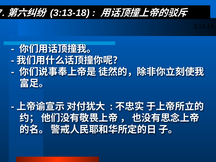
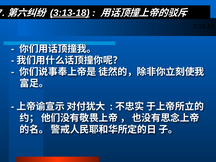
3:13-18 underline: none -> present (70, 13)
